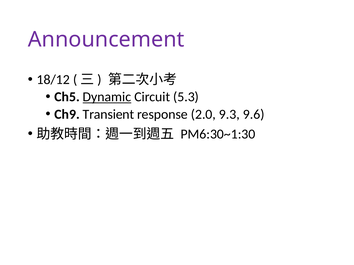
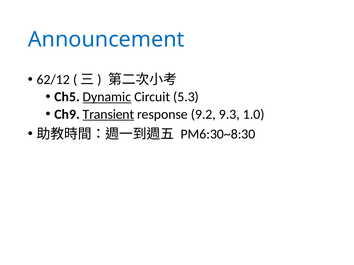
Announcement colour: purple -> blue (106, 40)
18/12: 18/12 -> 62/12 (53, 80)
Transient underline: none -> present (108, 114)
2.0: 2.0 -> 9.2 (203, 114)
9.6: 9.6 -> 1.0 (254, 114)
PM6:30~1:30: PM6:30~1:30 -> PM6:30~8:30 (218, 134)
